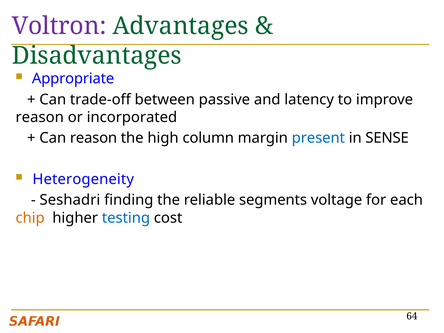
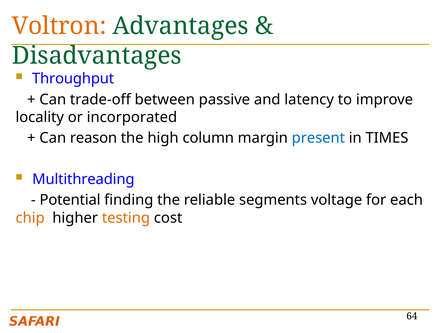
Voltron colour: purple -> orange (59, 26)
Appropriate: Appropriate -> Throughput (73, 79)
reason: reason -> locality (40, 117)
SENSE: SENSE -> TIMES (387, 138)
Heterogeneity: Heterogeneity -> Multithreading (83, 179)
Seshadri: Seshadri -> Potential (70, 200)
testing colour: blue -> orange (126, 218)
